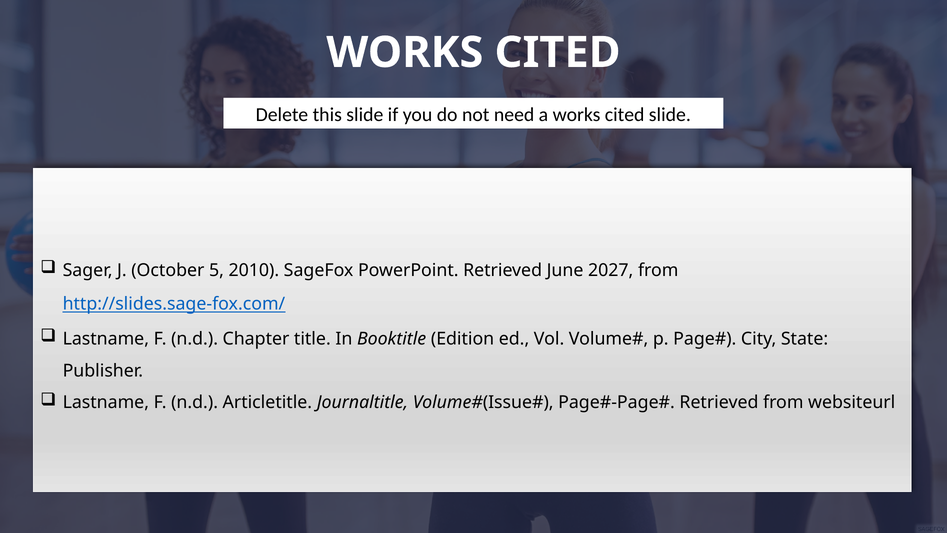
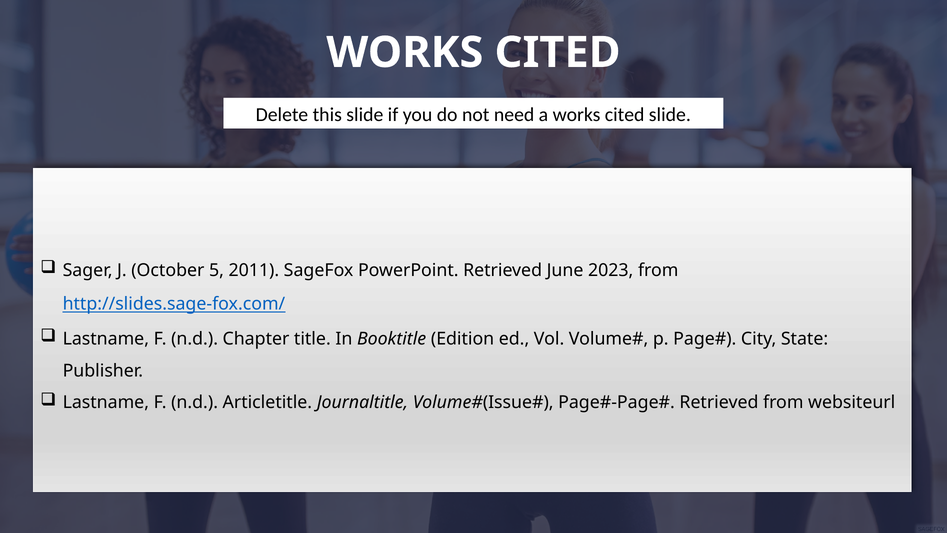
2010: 2010 -> 2011 (254, 270)
2027: 2027 -> 2023 (611, 270)
